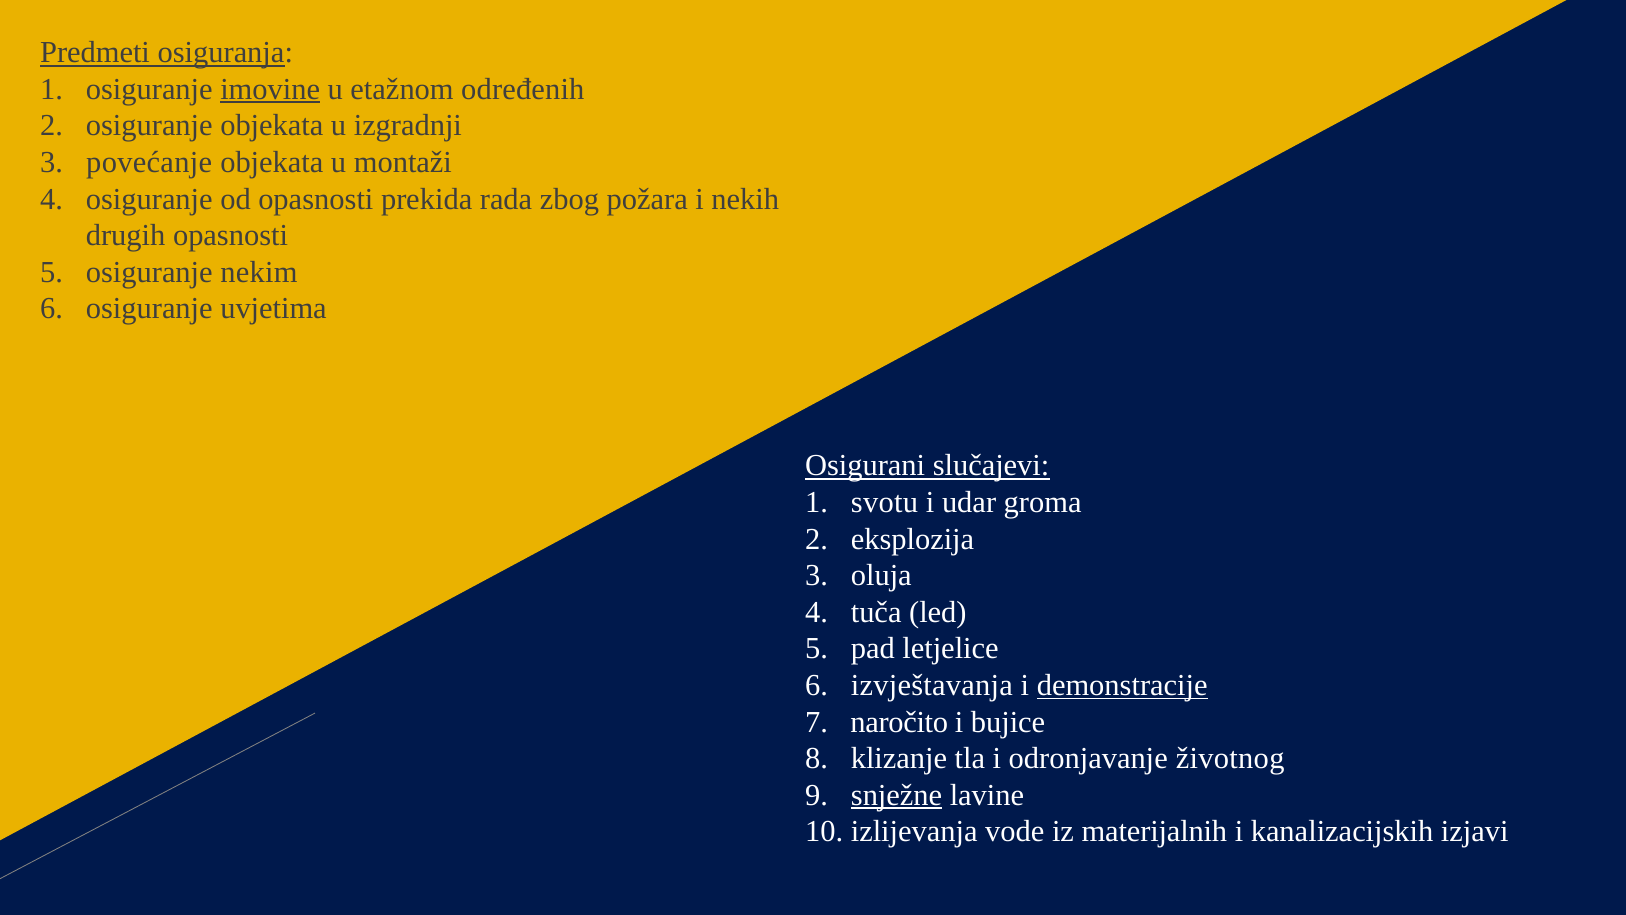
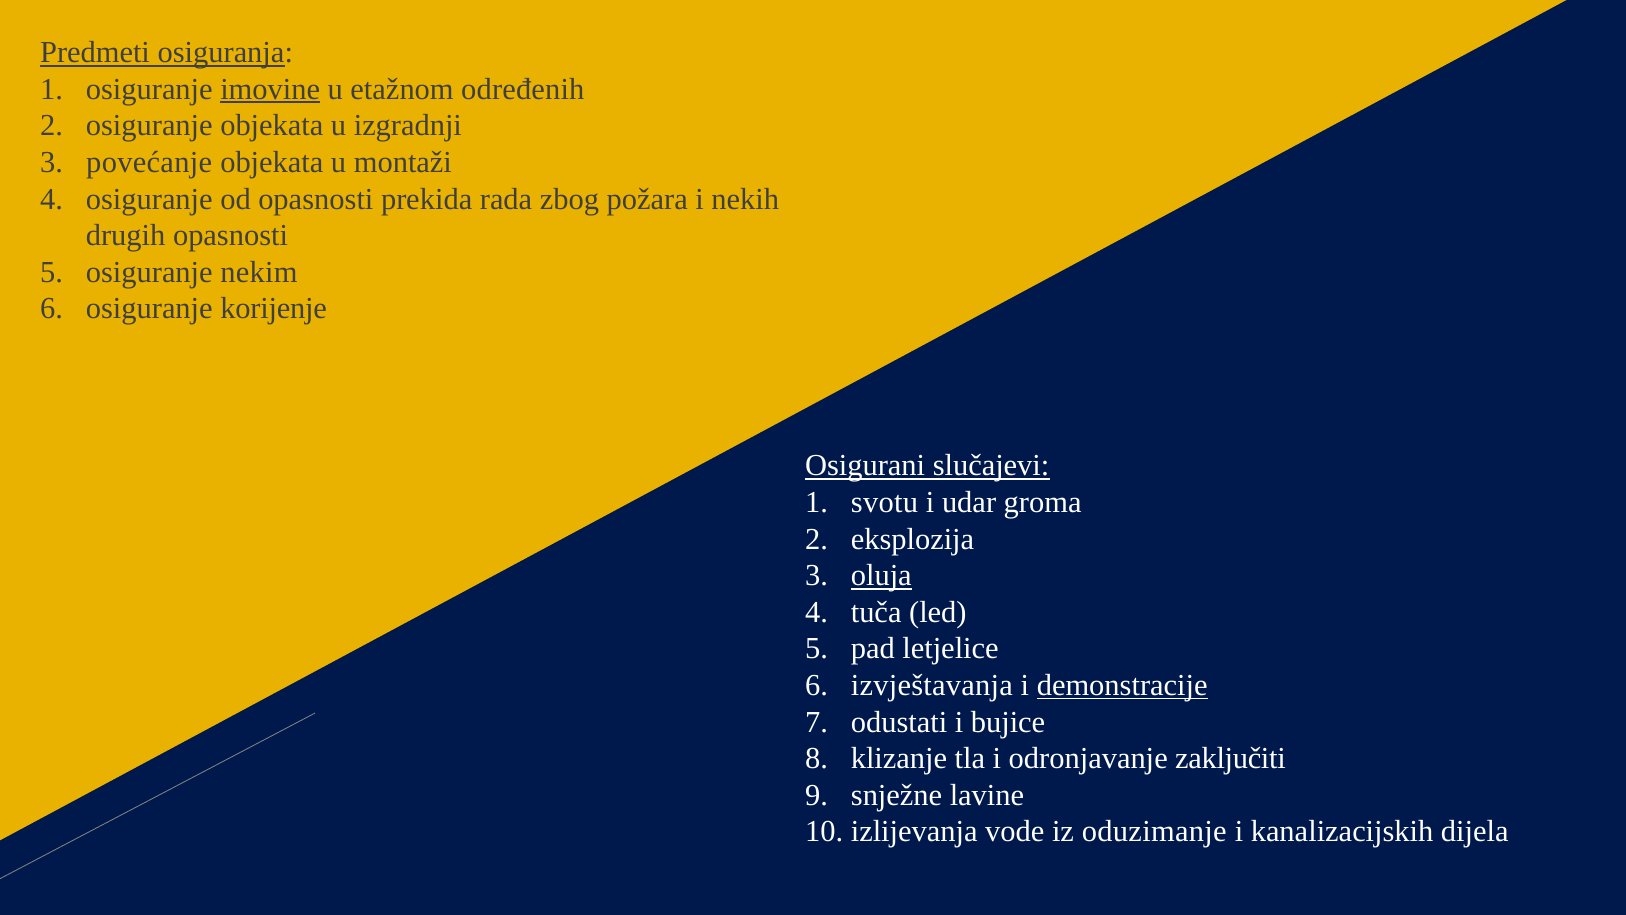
uvjetima: uvjetima -> korijenje (274, 309)
oluja underline: none -> present (881, 575)
naročito: naročito -> odustati (899, 722)
životnog: životnog -> zaključiti (1230, 758)
snježne underline: present -> none (897, 795)
materijalnih: materijalnih -> oduzimanje (1154, 831)
izjavi: izjavi -> dijela (1475, 831)
